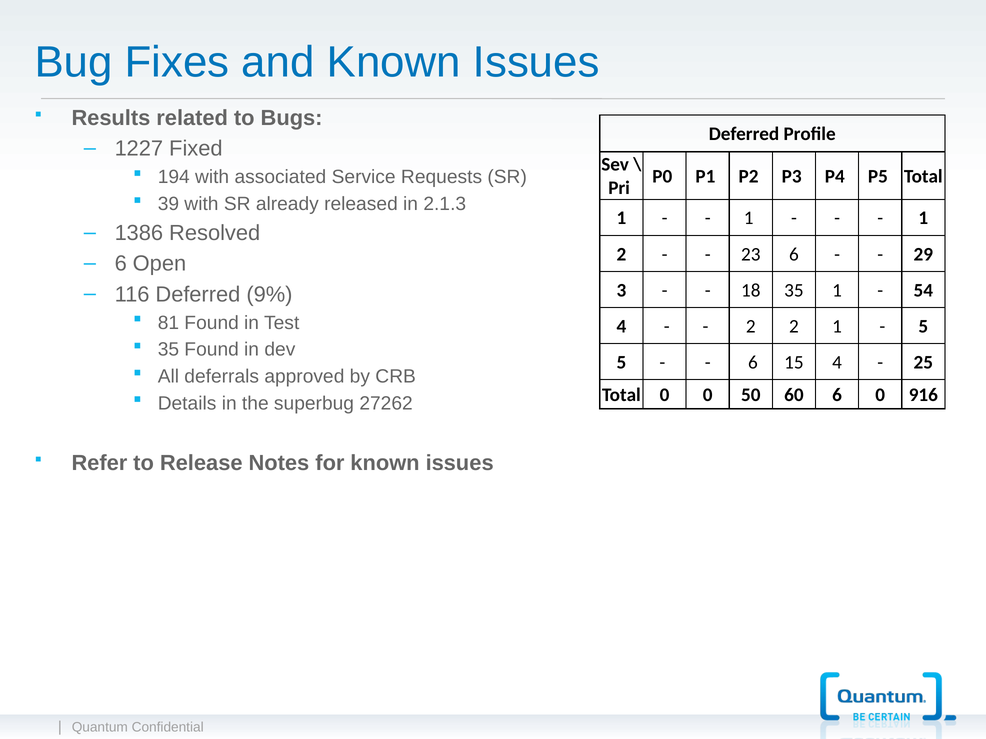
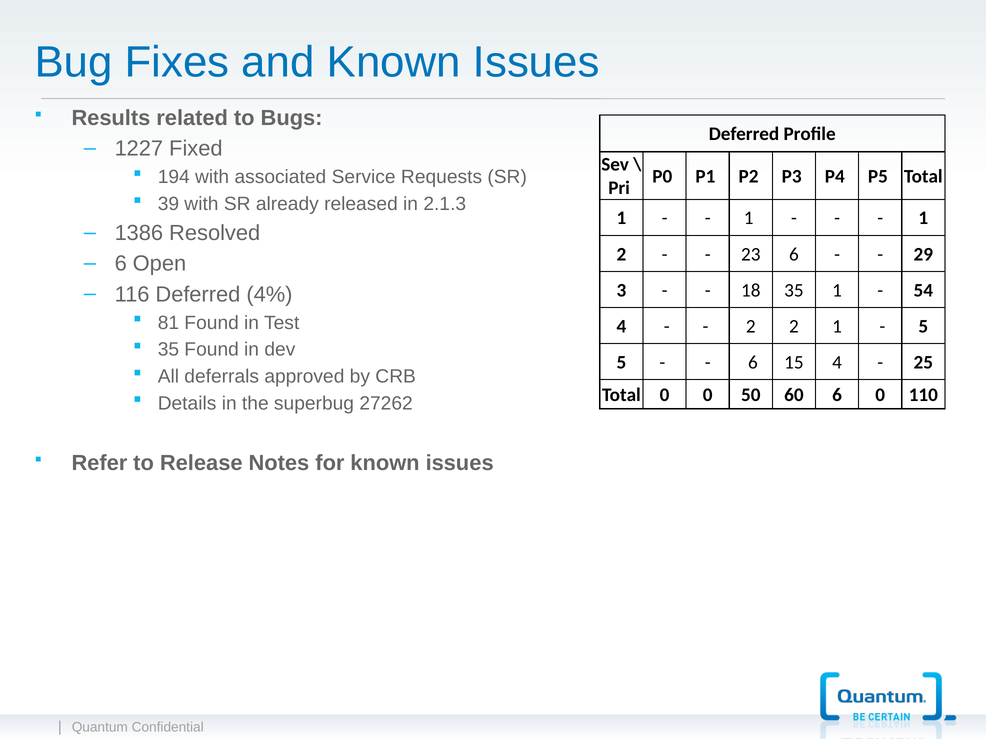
9%: 9% -> 4% (269, 295)
916: 916 -> 110 (923, 395)
